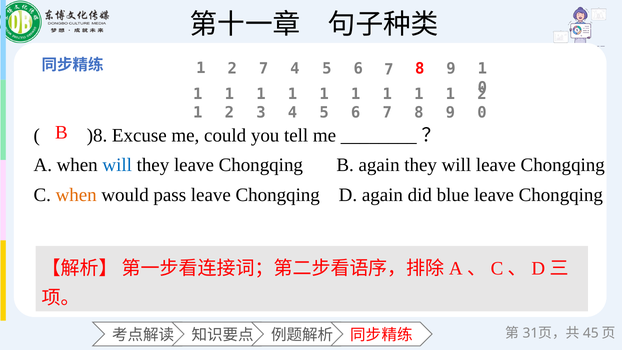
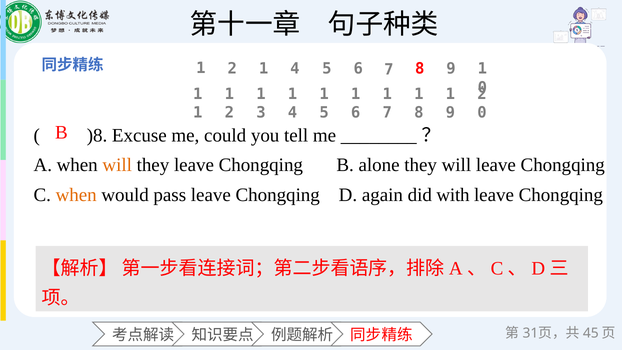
7: 7 -> 1 (264, 69)
will colour: blue -> orange (117, 165)
B again: again -> alone (379, 165)
blue: blue -> with (453, 195)
